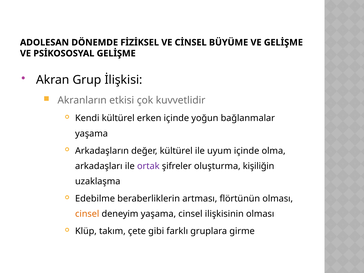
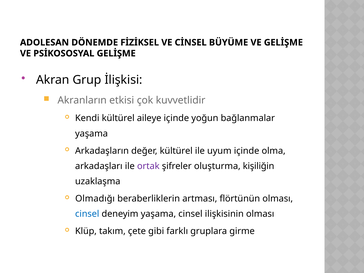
erken: erken -> aileye (149, 118)
Edebilme: Edebilme -> Olmadığı (95, 199)
cinsel colour: orange -> blue (87, 214)
